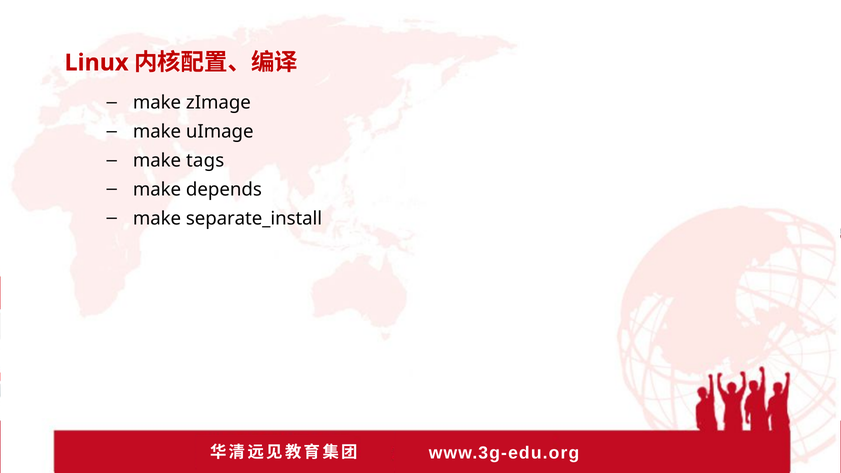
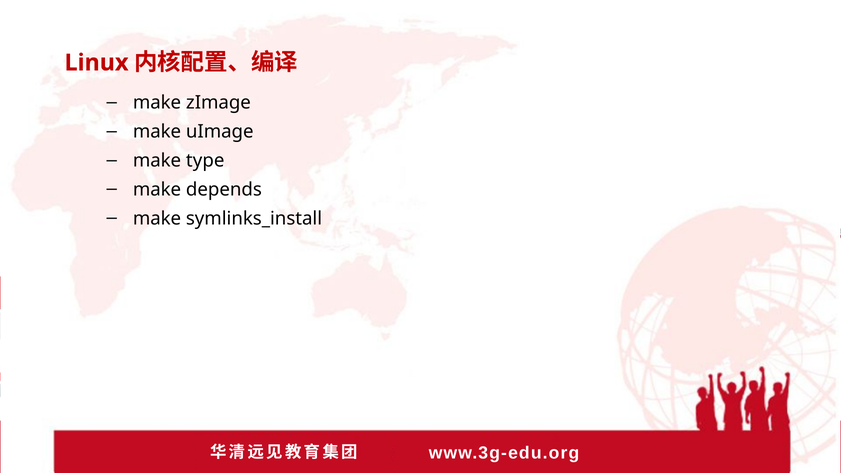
tags: tags -> type (205, 160)
separate_install: separate_install -> symlinks_install (254, 218)
